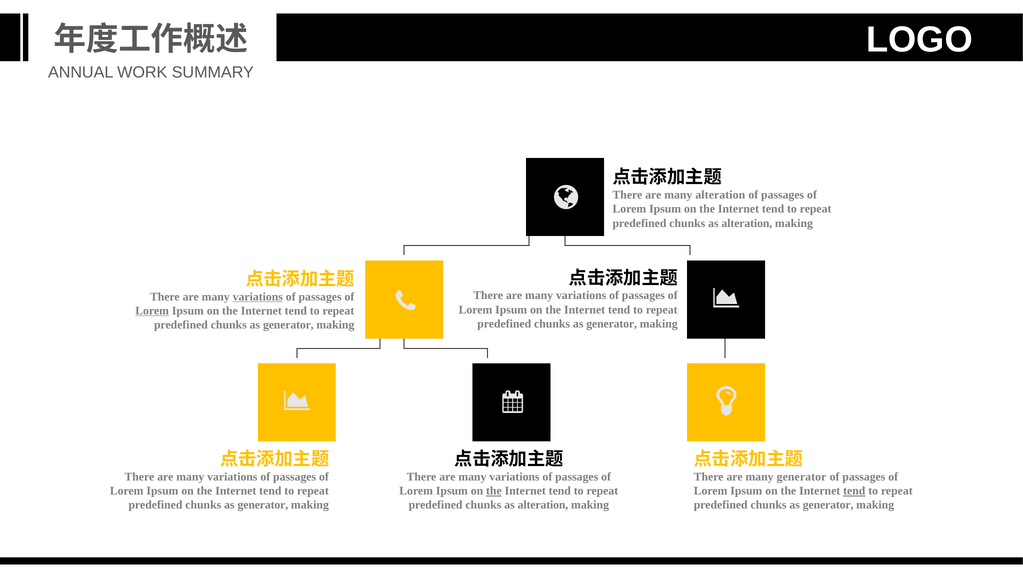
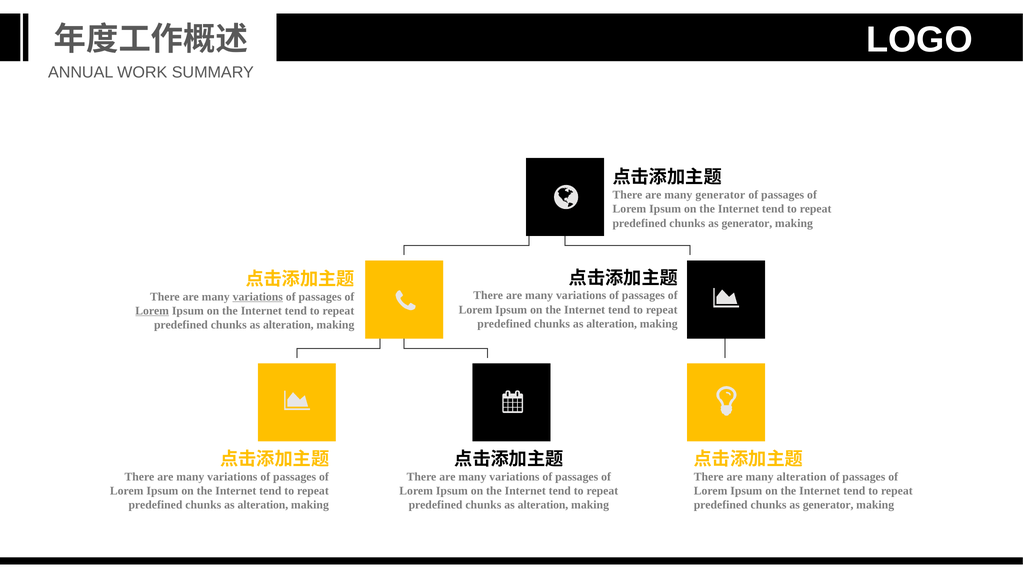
many alteration: alteration -> generator (720, 195)
alteration: alteration -> generator (747, 223)
generator: generator -> alteration (612, 323)
generator: generator -> alteration (288, 325)
many generator: generator -> alteration (802, 476)
the underline: present -> none (494, 490)
tend underline: present -> none (854, 490)
generator: generator -> alteration (263, 504)
